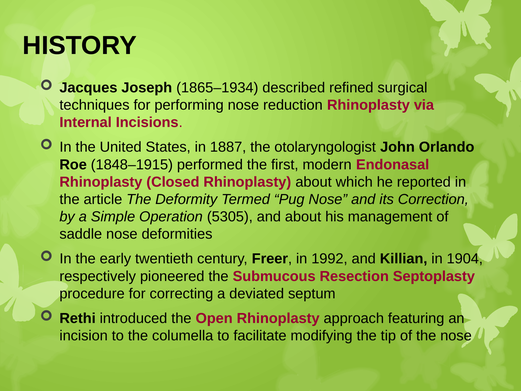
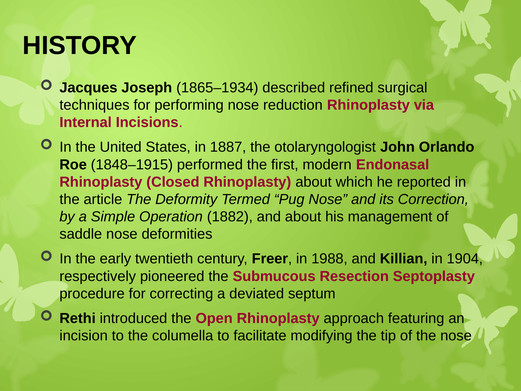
5305: 5305 -> 1882 (230, 217)
1992: 1992 -> 1988 (329, 259)
